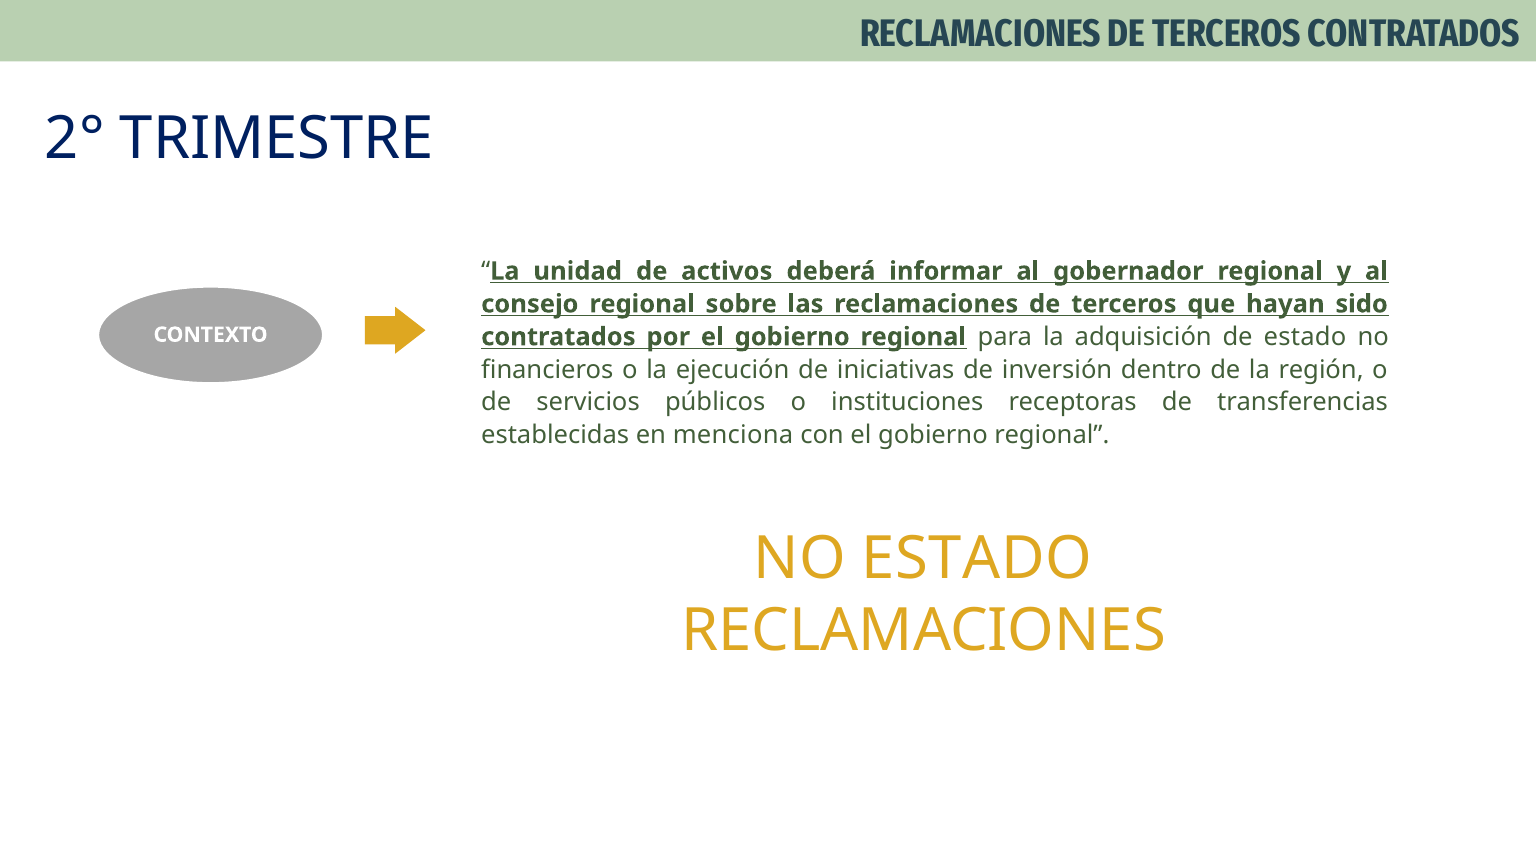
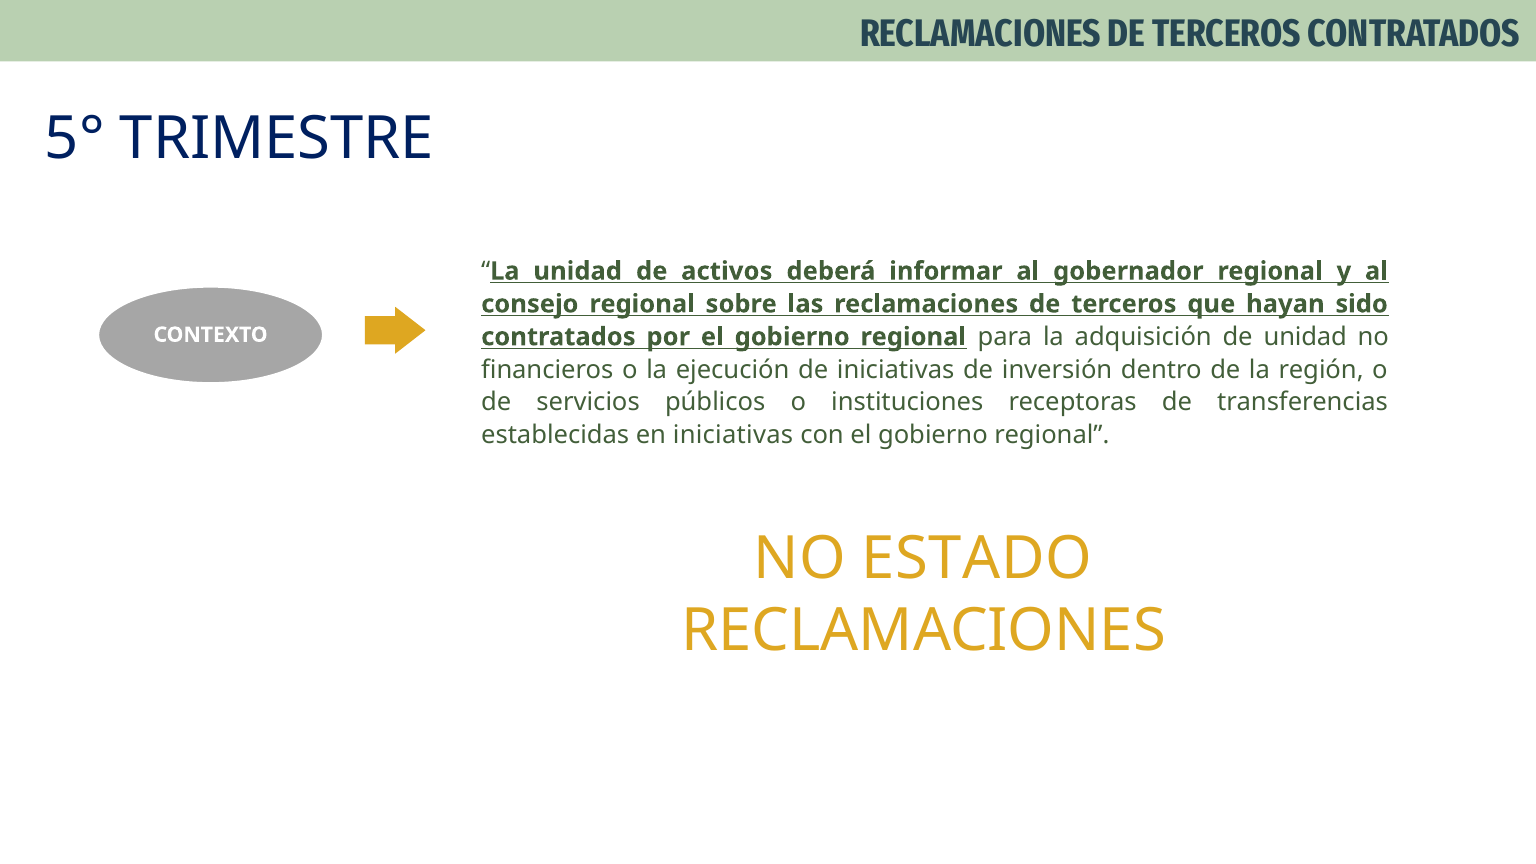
2°: 2° -> 5° (75, 138)
de estado: estado -> unidad (1305, 337)
en menciona: menciona -> iniciativas (733, 435)
